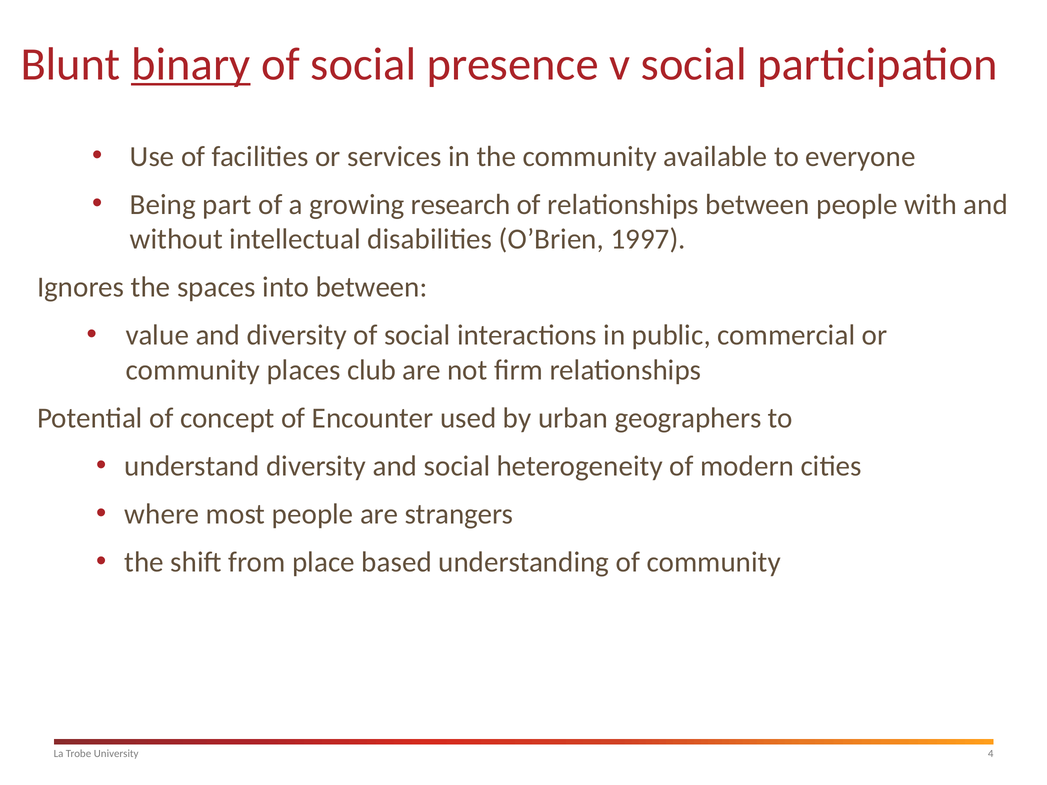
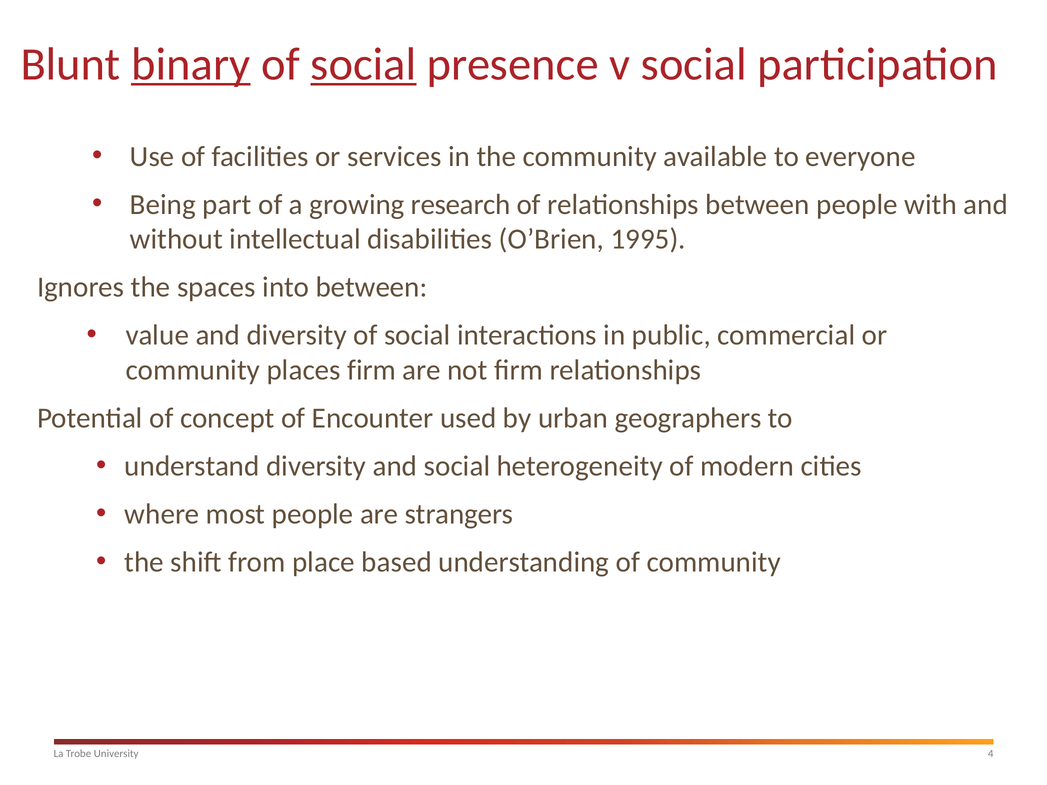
social underline: none -> present (363, 64)
1997: 1997 -> 1995 (648, 239)
places club: club -> firm (372, 370)
